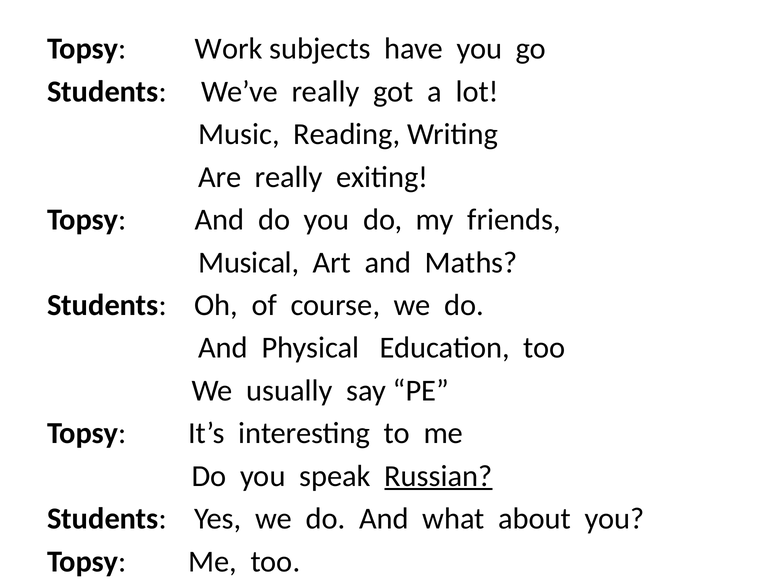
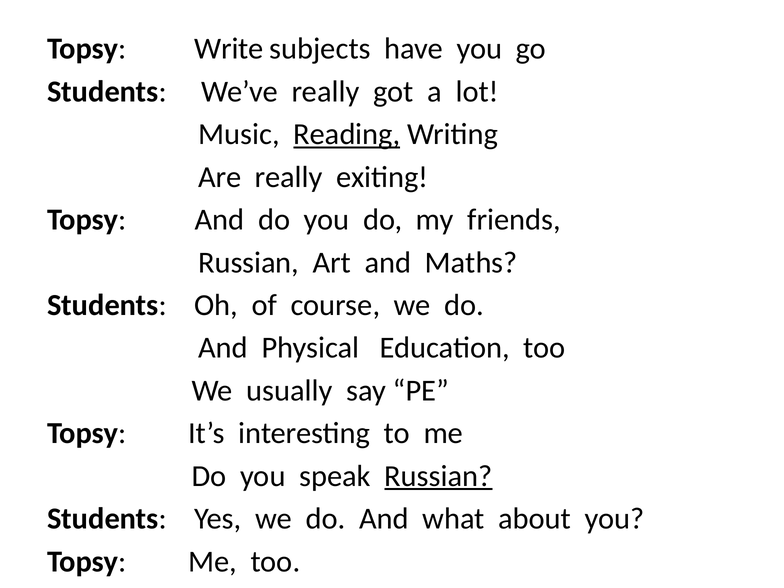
Work: Work -> Write (229, 49)
Reading underline: none -> present (347, 134)
Musical: Musical -> Russian (249, 262)
